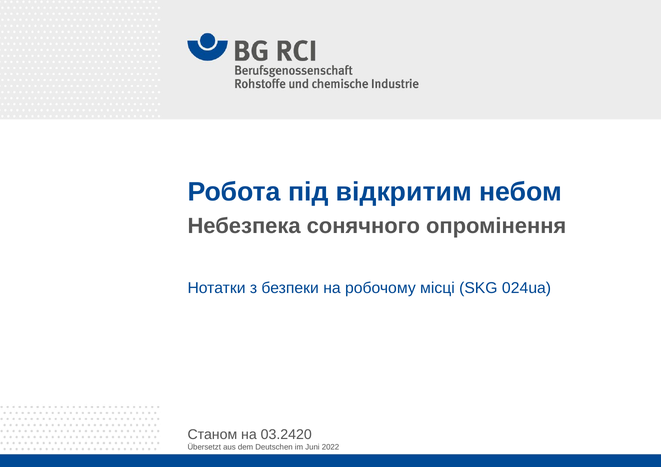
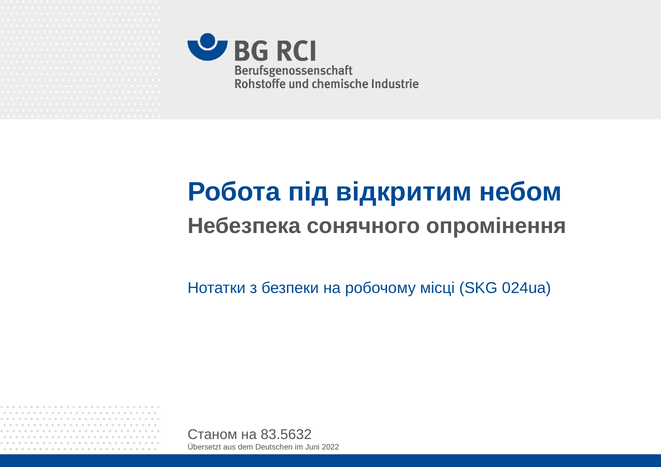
03.2420: 03.2420 -> 83.5632 (286, 435)
